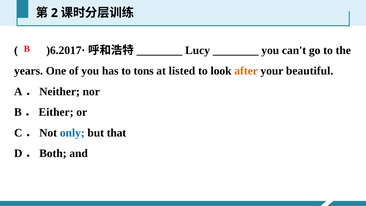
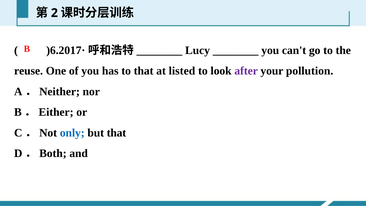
years: years -> reuse (29, 71)
to tons: tons -> that (144, 71)
after colour: orange -> purple (246, 71)
beautiful: beautiful -> pollution (310, 71)
